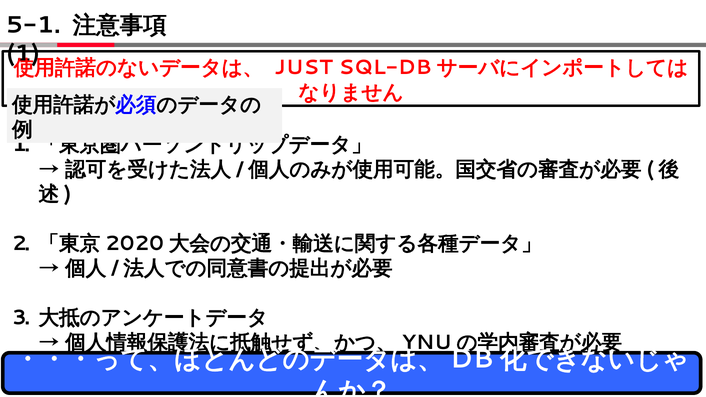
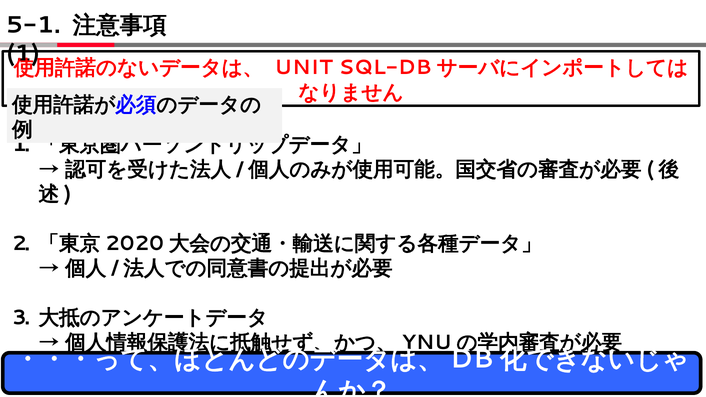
JUST: JUST -> UNIT (304, 68)
